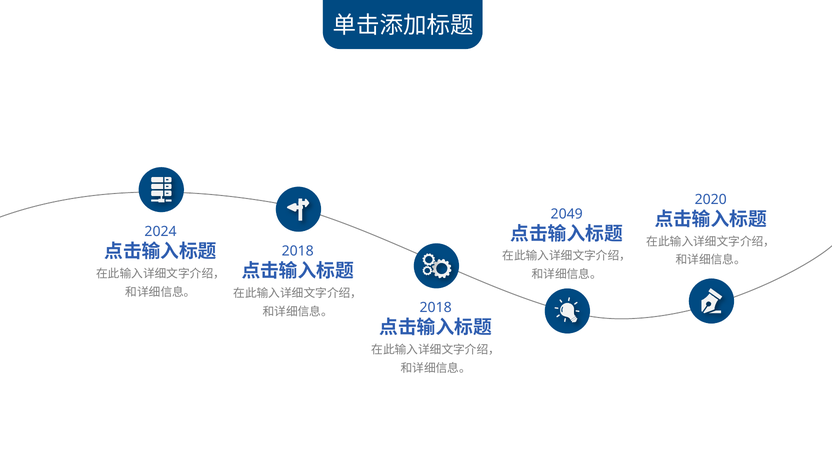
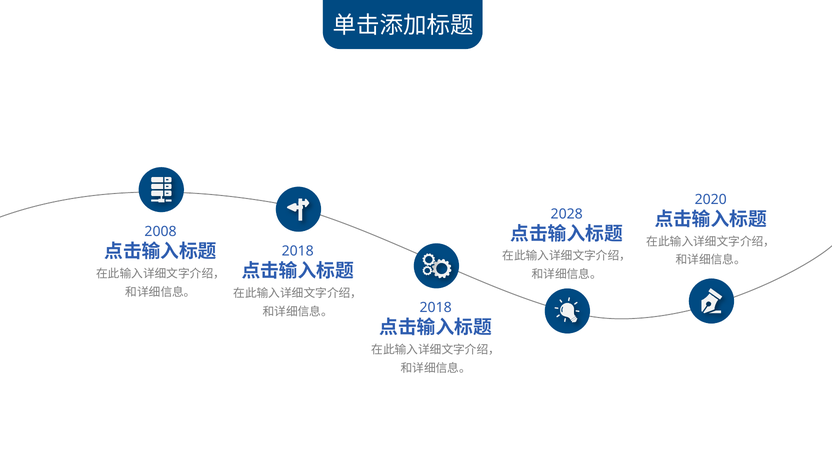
2049: 2049 -> 2028 (567, 214)
2024: 2024 -> 2008 (161, 231)
